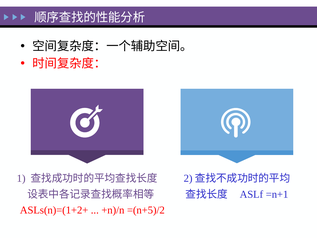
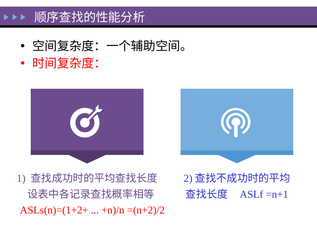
=(n+5)/2: =(n+5)/2 -> =(n+2)/2 (146, 210)
